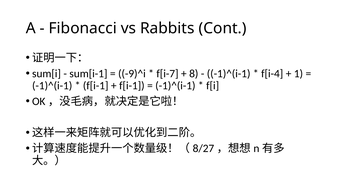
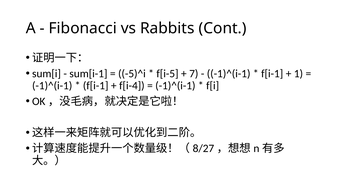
-9)^i: -9)^i -> -5)^i (132, 74)
f[i-7: f[i-7 -> f[i-5 (167, 74)
8: 8 -> 7 (194, 74)
f[i-4: f[i-4 -> f[i-1 (272, 74)
f[i-1: f[i-1 -> f[i-4 (132, 86)
